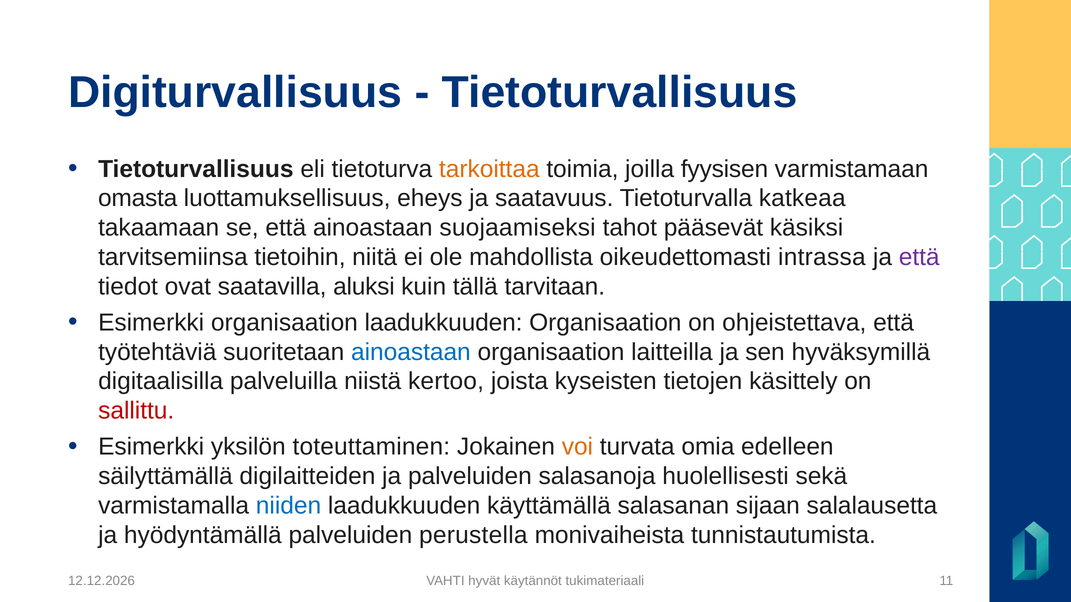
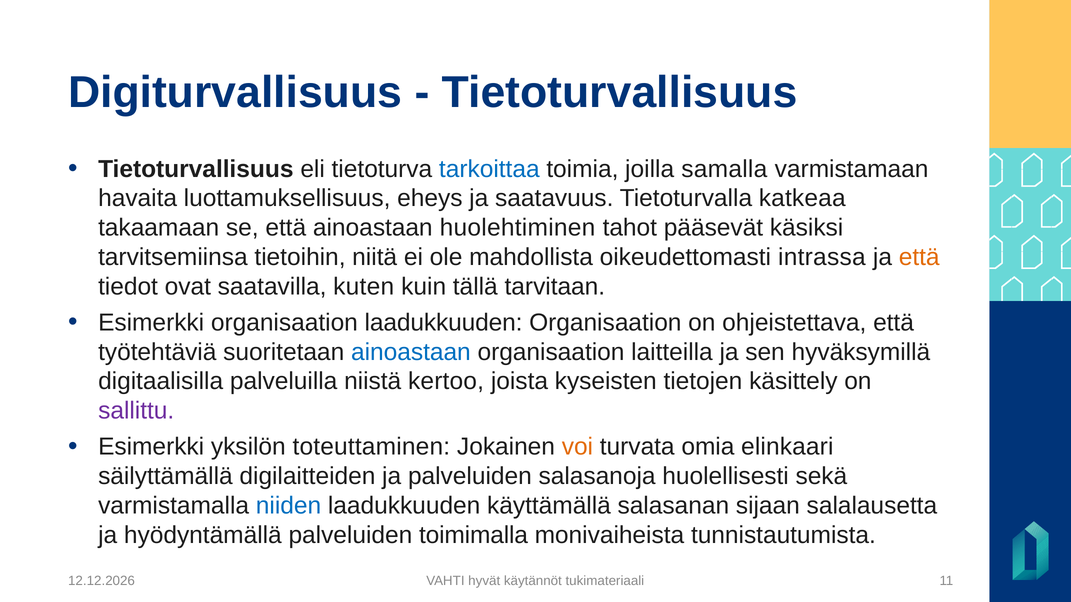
tarkoittaa colour: orange -> blue (489, 169)
fyysisen: fyysisen -> samalla (724, 169)
omasta: omasta -> havaita (138, 198)
suojaamiseksi: suojaamiseksi -> huolehtiminen (518, 228)
että colour: purple -> orange (919, 257)
aluksi: aluksi -> kuten (364, 287)
sallittu colour: red -> purple (136, 411)
edelleen: edelleen -> elinkaari (787, 447)
perustella: perustella -> toimimalla (474, 535)
